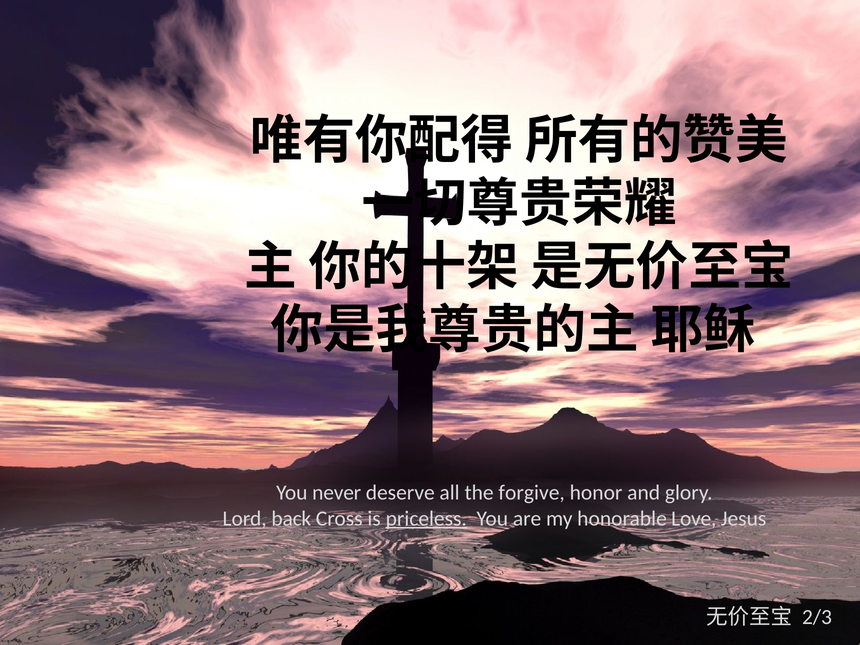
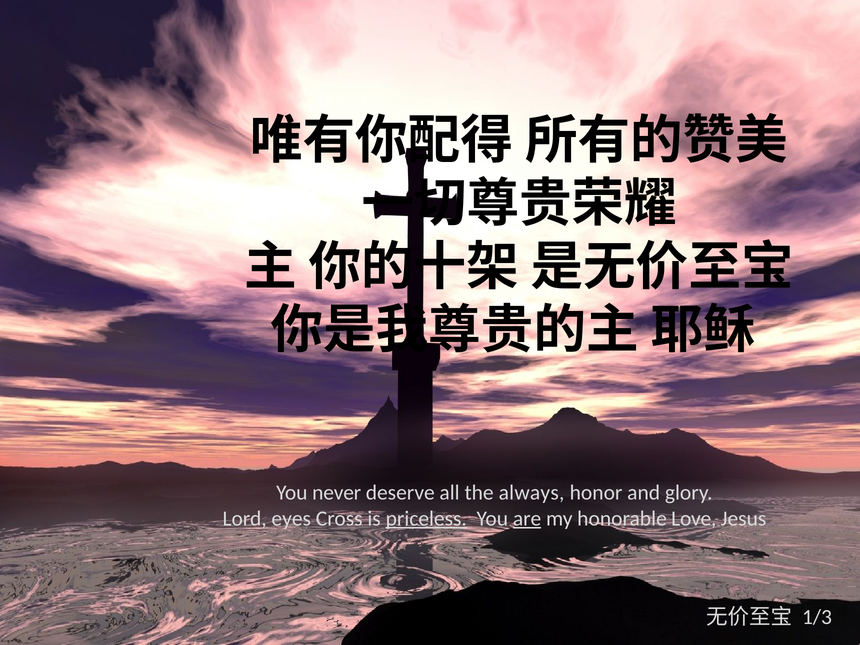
forgive: forgive -> always (532, 493)
back: back -> eyes (291, 518)
are underline: none -> present (527, 518)
2/3: 2/3 -> 1/3 (817, 617)
